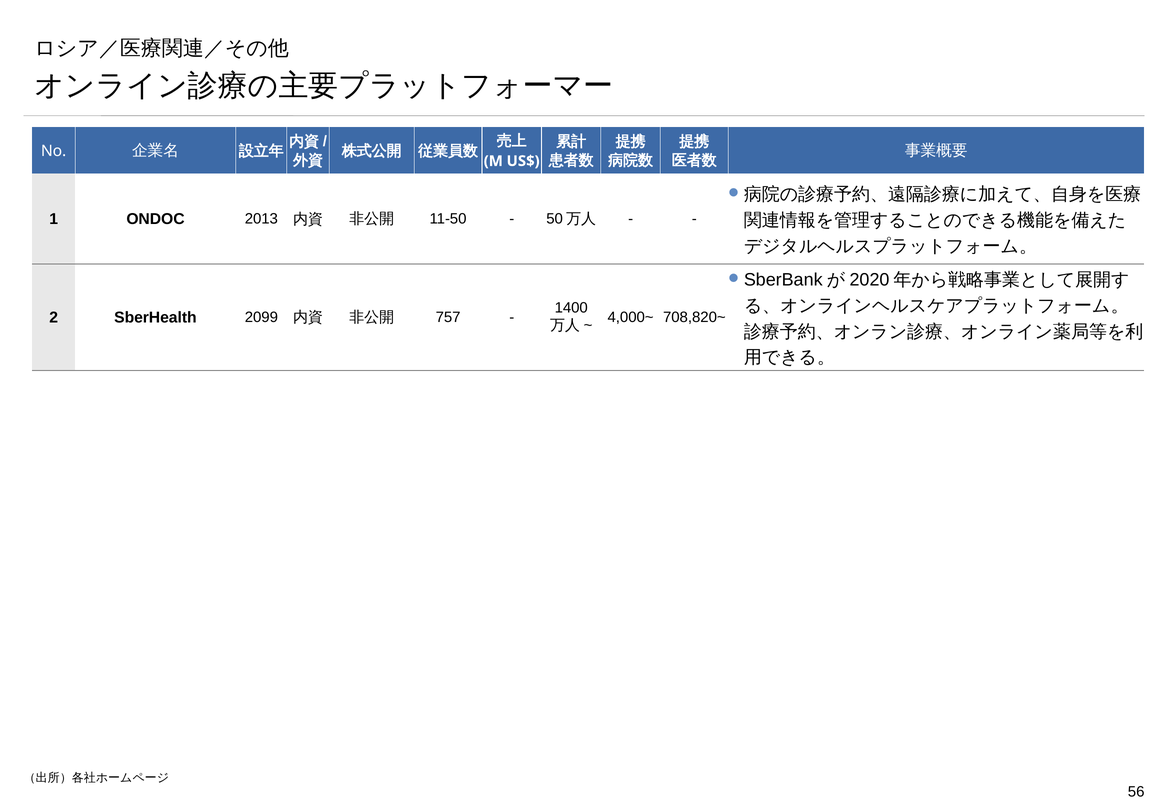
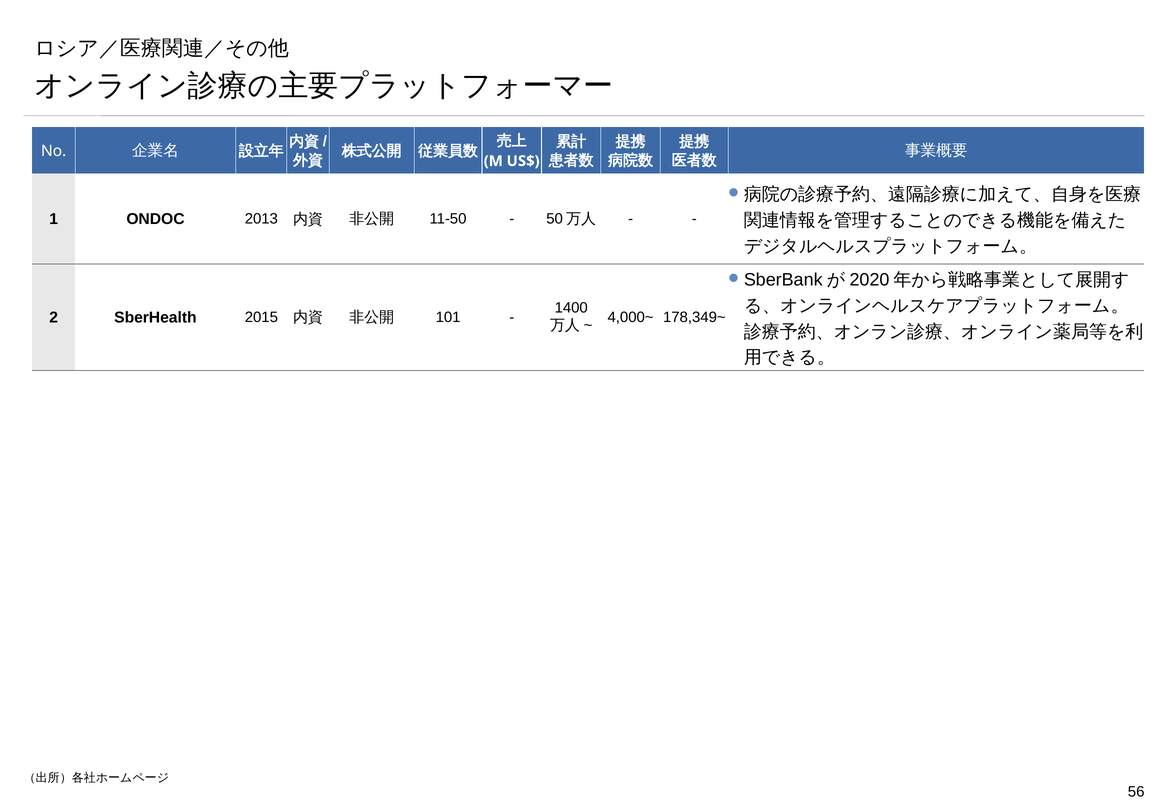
2099: 2099 -> 2015 (261, 317)
757: 757 -> 101 (448, 317)
708,820~: 708,820~ -> 178,349~ (694, 317)
